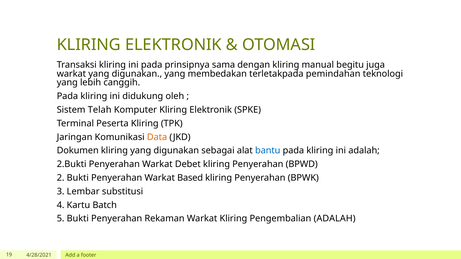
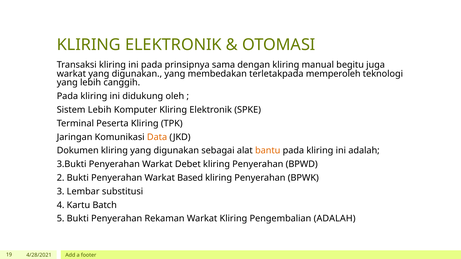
pemindahan: pemindahan -> memperoleh (333, 74)
Sistem Telah: Telah -> Lebih (100, 110)
bantu colour: blue -> orange (268, 151)
2.Bukti: 2.Bukti -> 3.Bukti (72, 164)
